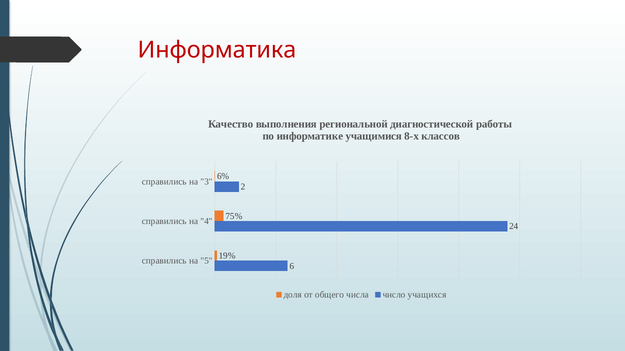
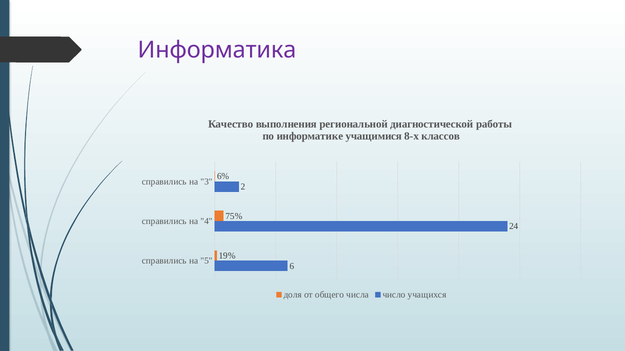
Информатика colour: red -> purple (217, 50)
